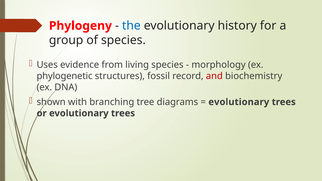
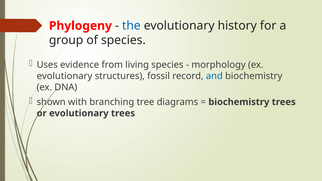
phylogenetic: phylogenetic -> evolutionary (64, 76)
and colour: red -> blue (214, 76)
evolutionary: evolutionary -> biochemistry (239, 102)
